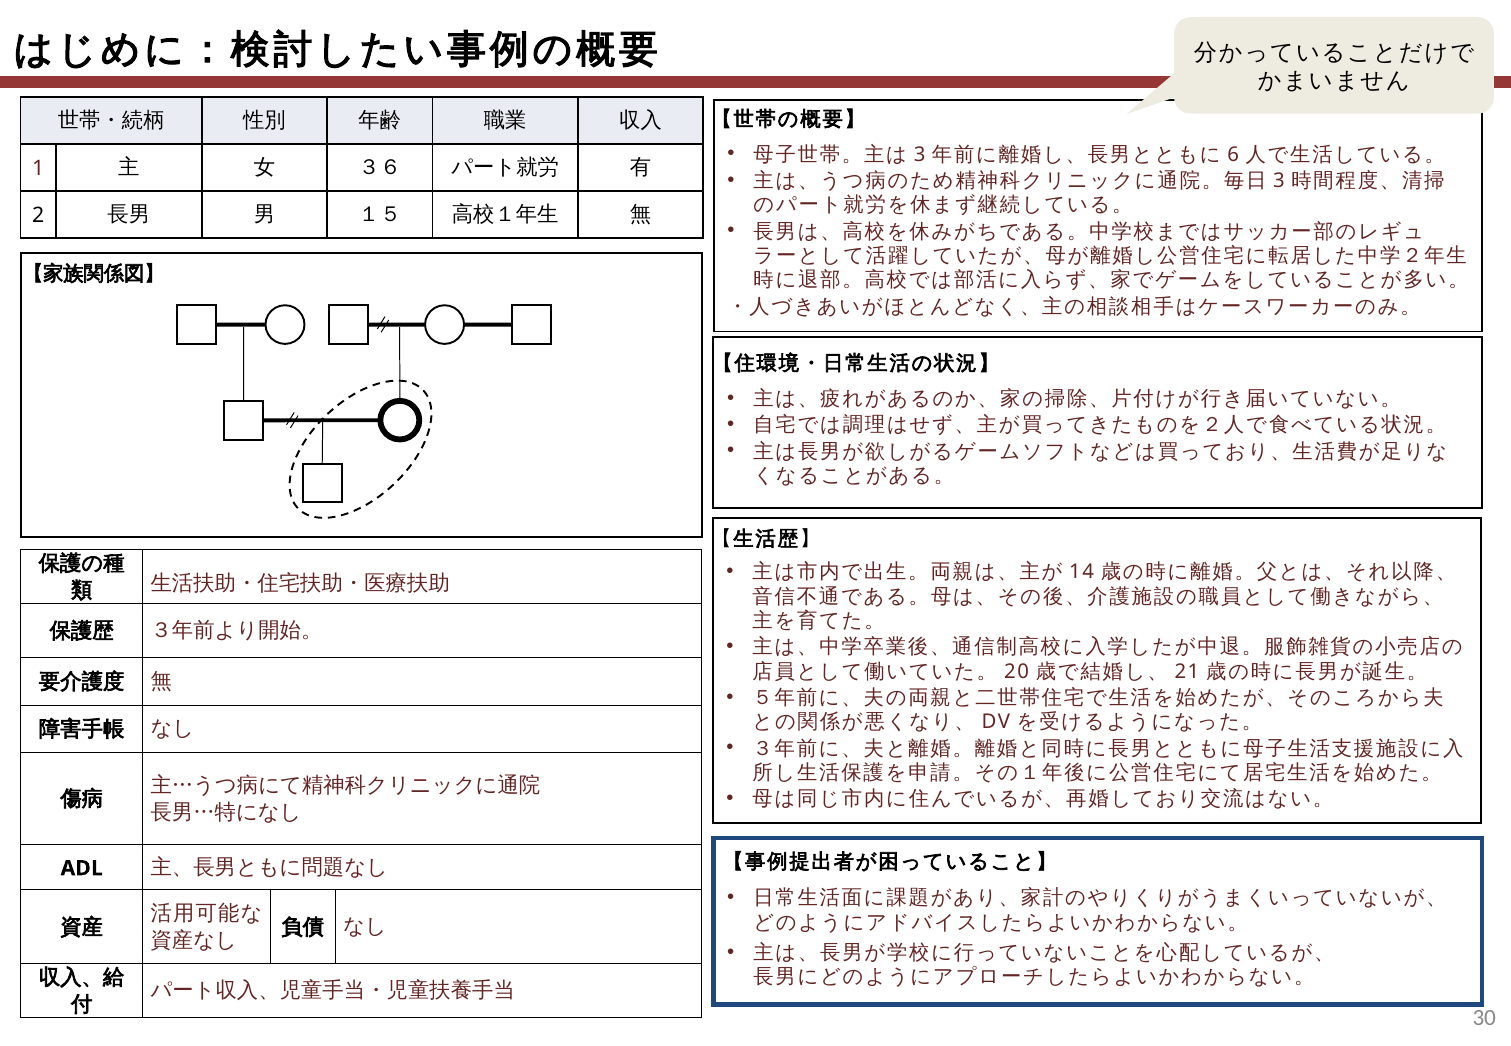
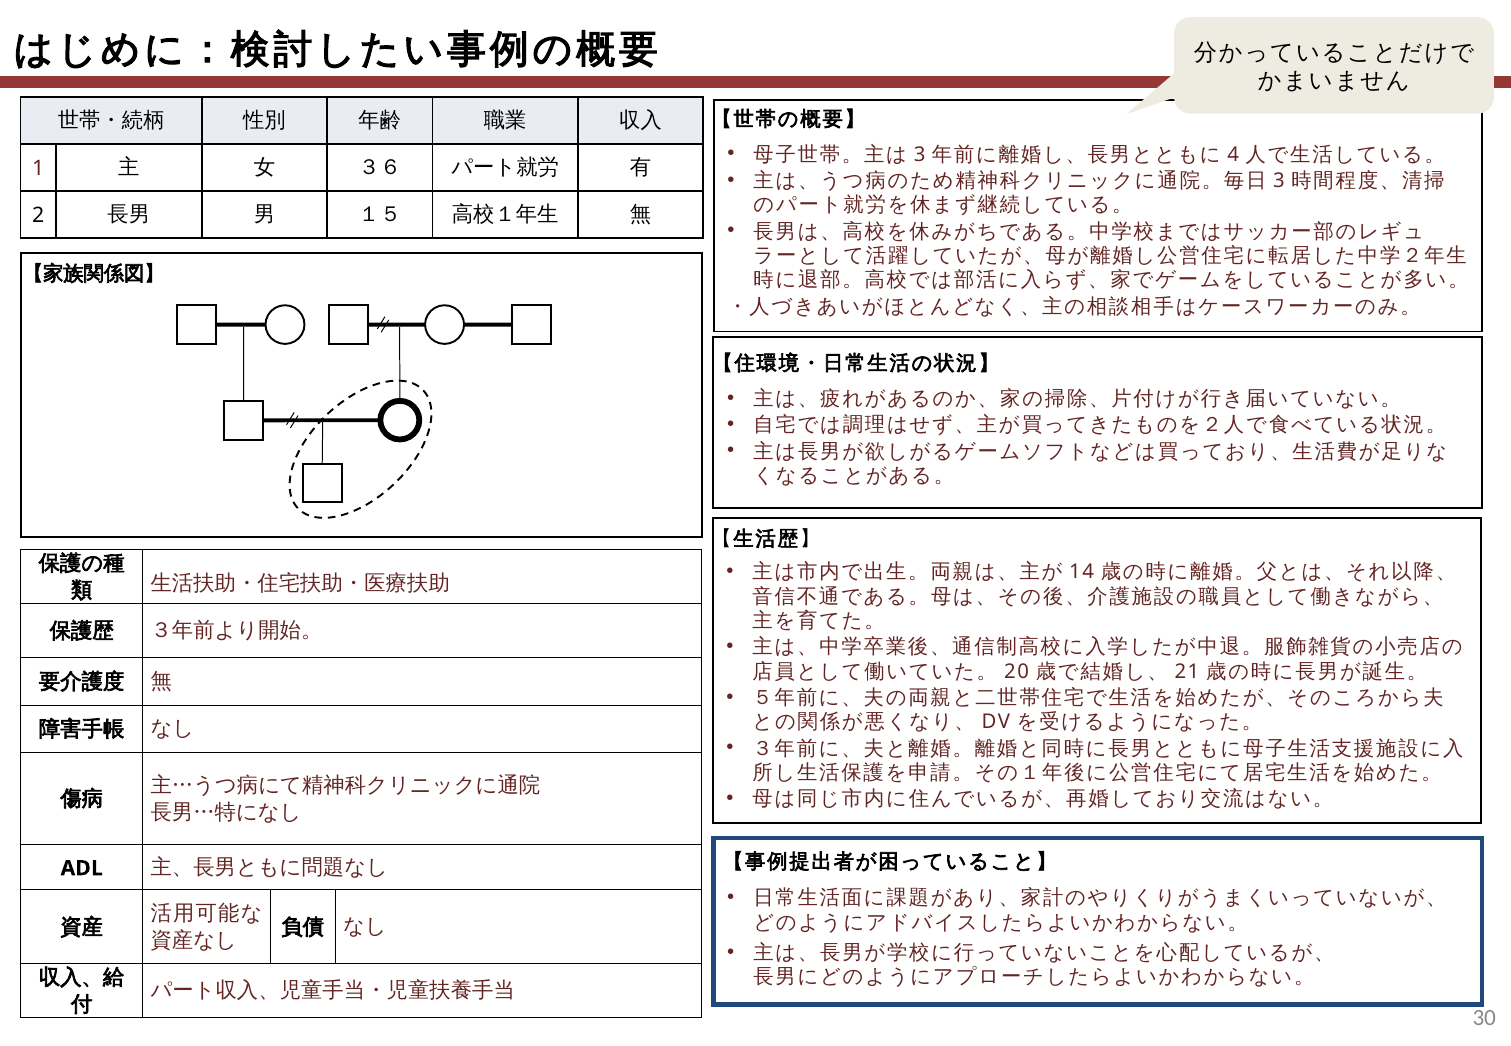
6: 6 -> 4 (1233, 154)
